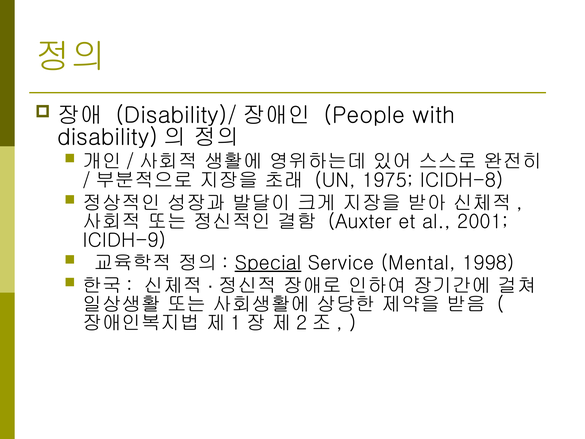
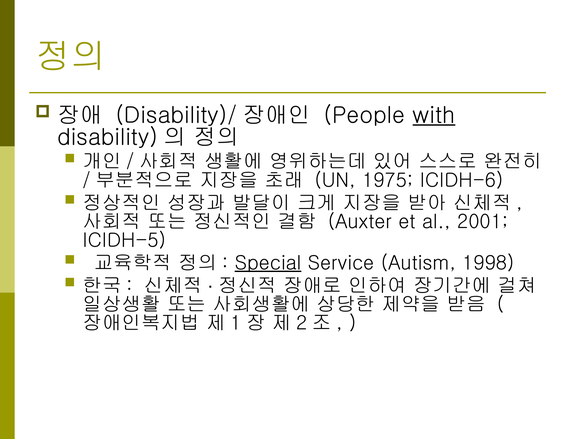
with underline: none -> present (434, 115)
ICIDH-8: ICIDH-8 -> ICIDH-6 (462, 180)
ICIDH-9: ICIDH-9 -> ICIDH-5 (124, 240)
Mental: Mental -> Autism (418, 263)
